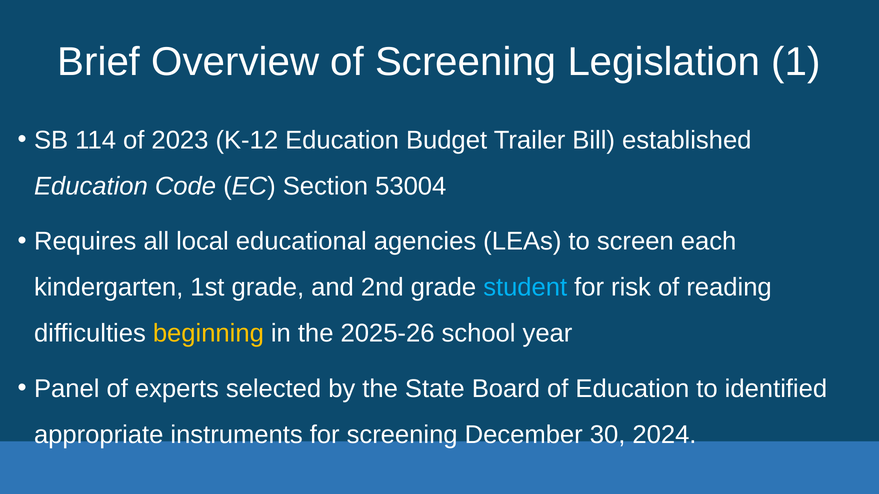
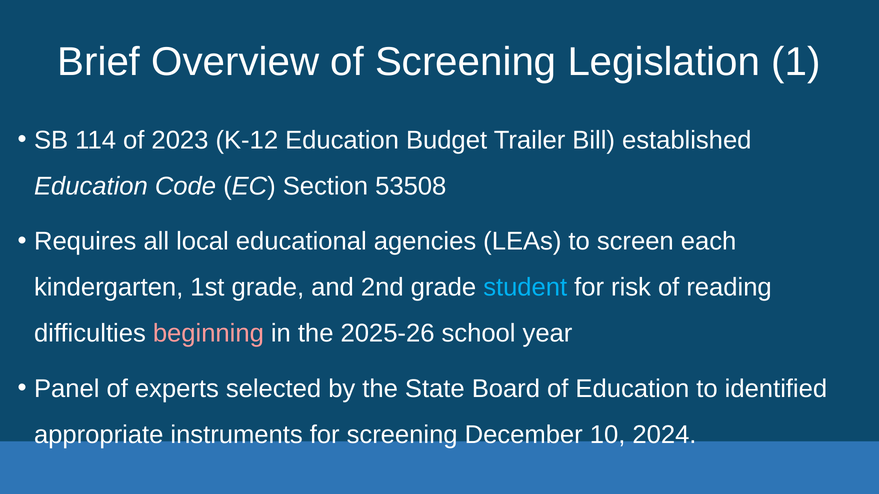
53004: 53004 -> 53508 (411, 187)
beginning colour: yellow -> pink (208, 334)
30: 30 -> 10 (608, 435)
